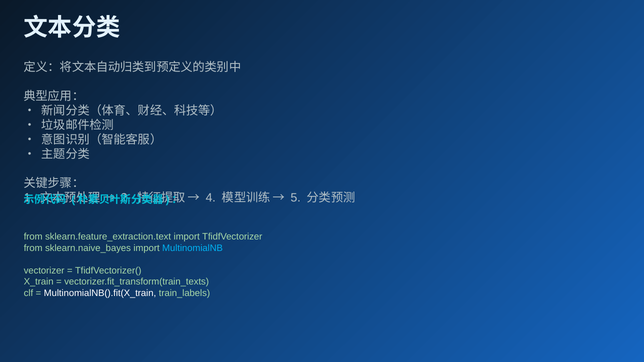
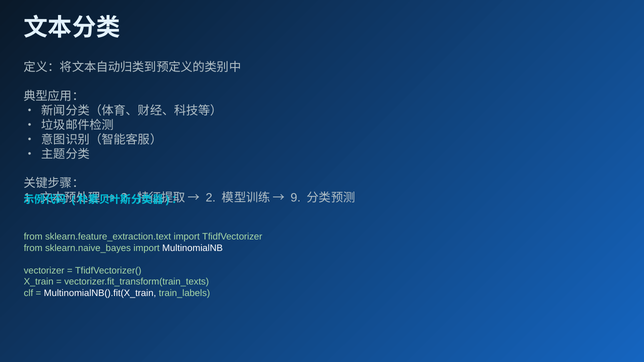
4: 4 -> 2 (211, 198)
5: 5 -> 9 (296, 198)
MultinomialNB colour: light blue -> white (193, 248)
